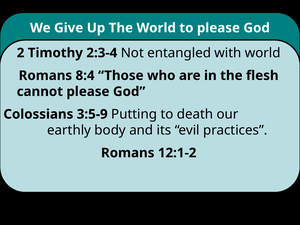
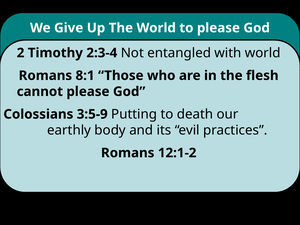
8:4: 8:4 -> 8:1 (85, 76)
